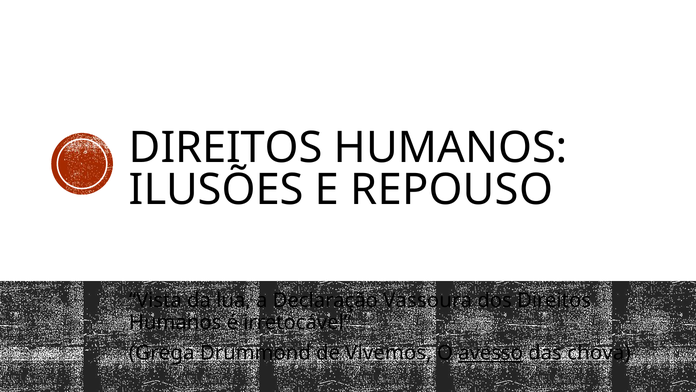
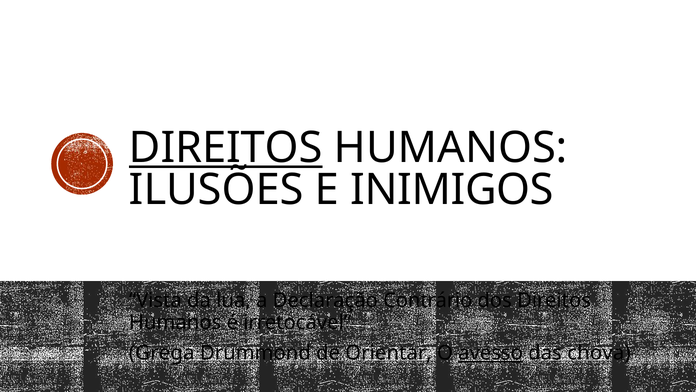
DIREITOS underline: none -> present (226, 148)
REPOUSO: REPOUSO -> INIMIGOS (452, 189)
Vassoura: Vassoura -> Contrário (428, 300)
Vivemos: Vivemos -> Orientar (389, 352)
